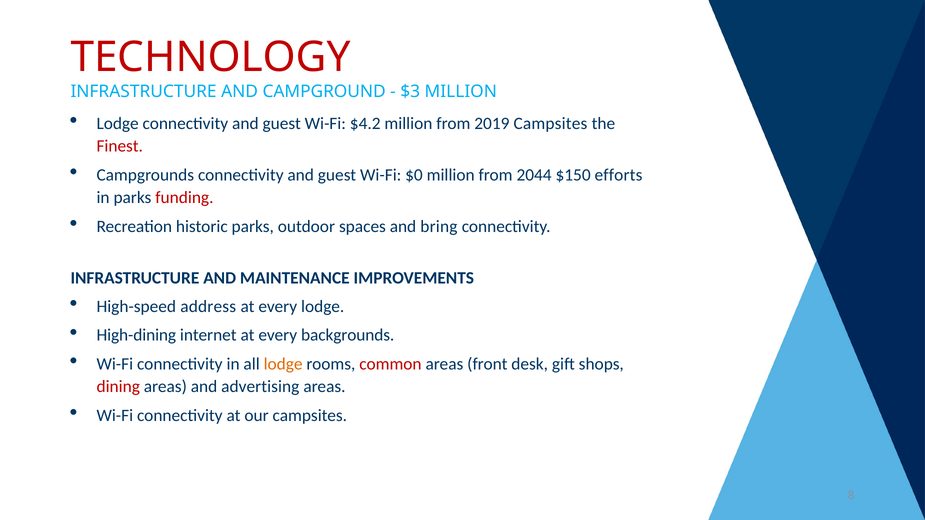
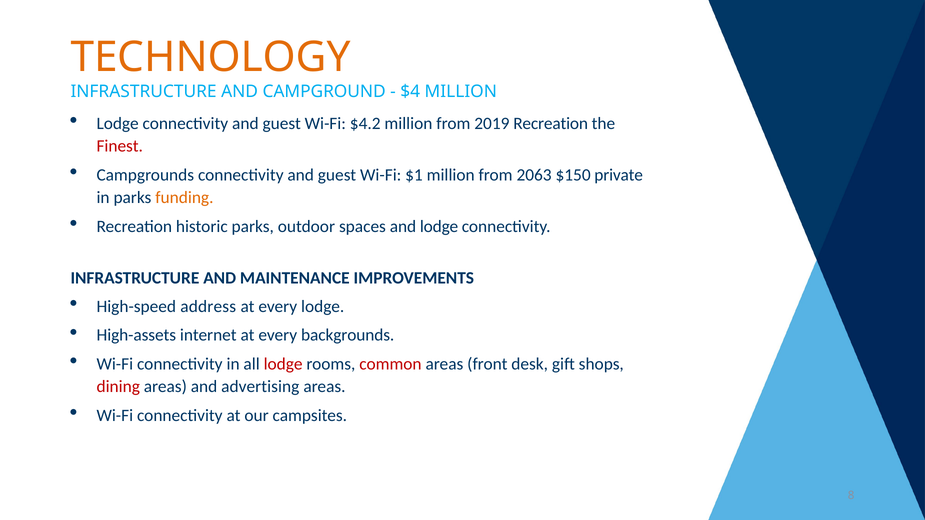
TECHNOLOGY colour: red -> orange (211, 57)
$3: $3 -> $4 (410, 92)
2019 Campsites: Campsites -> Recreation (551, 123)
$0: $0 -> $1 (414, 175)
2044: 2044 -> 2063 (534, 175)
efforts: efforts -> private (619, 175)
funding colour: red -> orange (184, 198)
and bring: bring -> lodge (439, 227)
High-dining: High-dining -> High-assets (136, 335)
lodge colour: orange -> red (283, 364)
